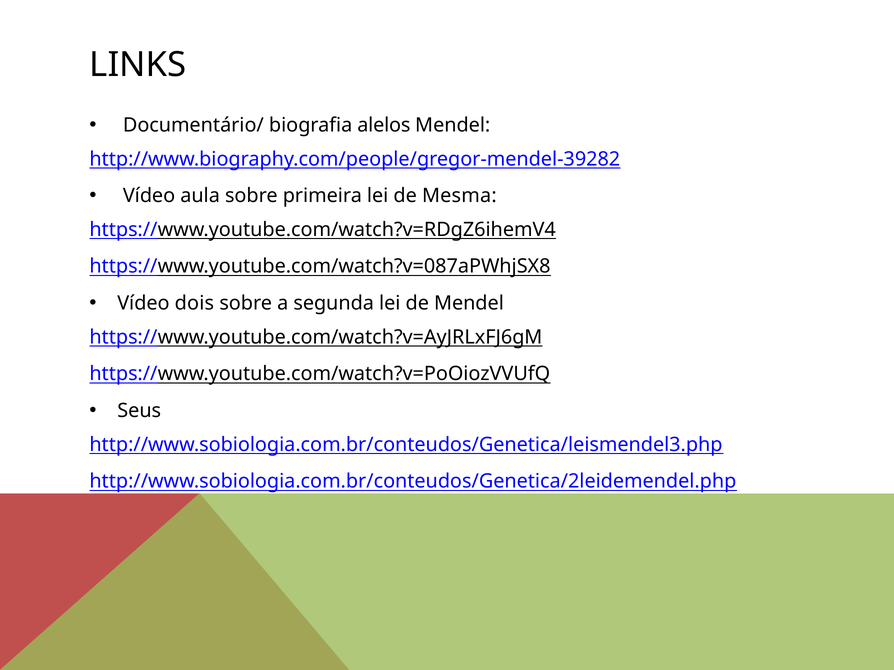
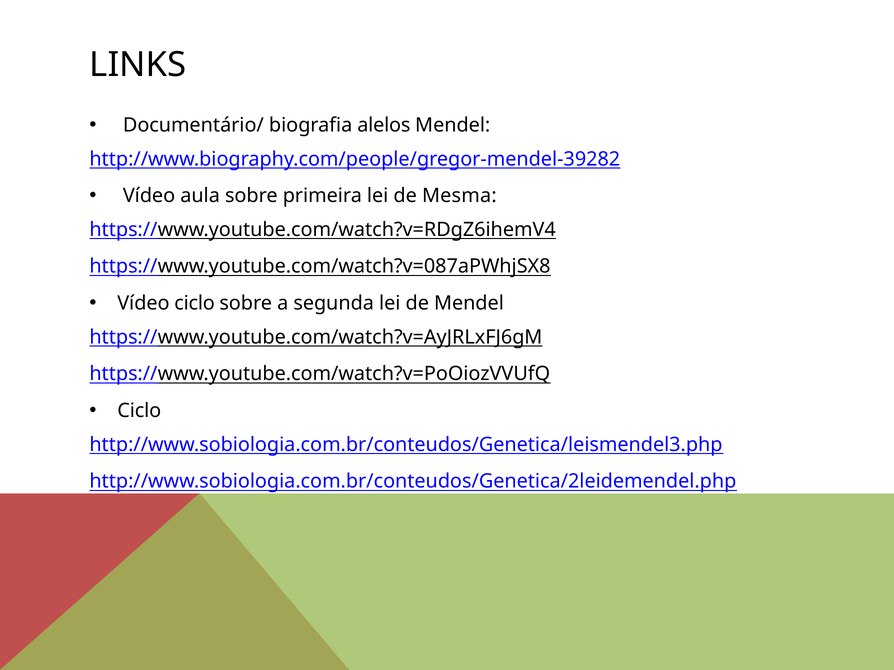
Vídeo dois: dois -> ciclo (195, 304)
Seus: Seus -> Ciclo (139, 411)
